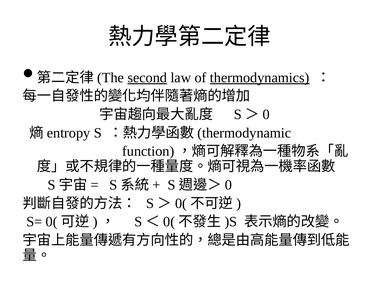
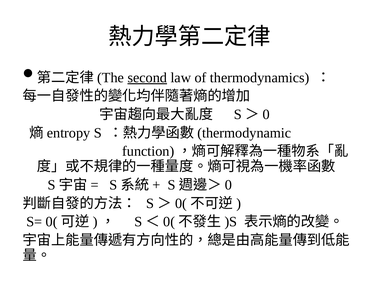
thermodynamics underline: present -> none (260, 78)
